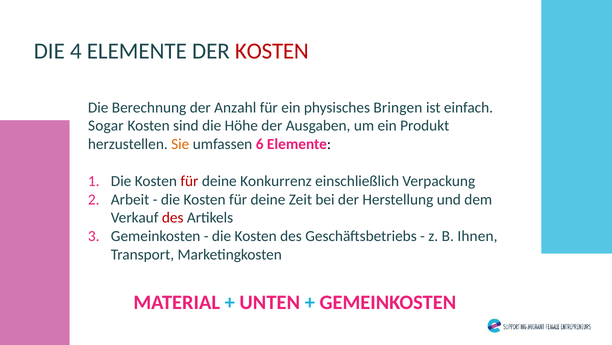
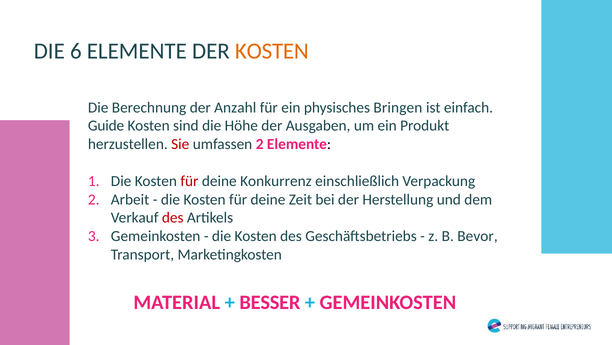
4: 4 -> 6 (76, 51)
KOSTEN colour: red -> orange (272, 51)
Sogar: Sogar -> Guide (106, 126)
Sie colour: orange -> red (180, 144)
umfassen 6: 6 -> 2 (260, 144)
Ihnen: Ihnen -> Bevor (478, 236)
UNTEN: UNTEN -> BESSER (270, 302)
